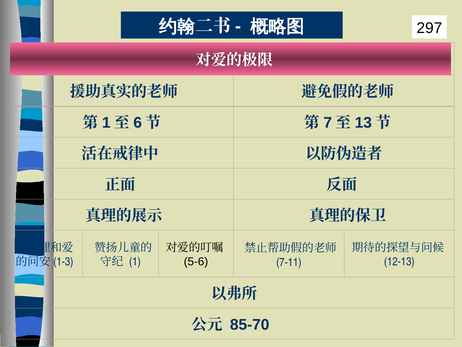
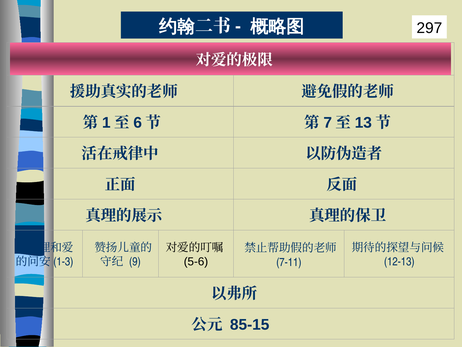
1: 1 -> 9 (135, 261)
85-70: 85-70 -> 85-15 (250, 324)
